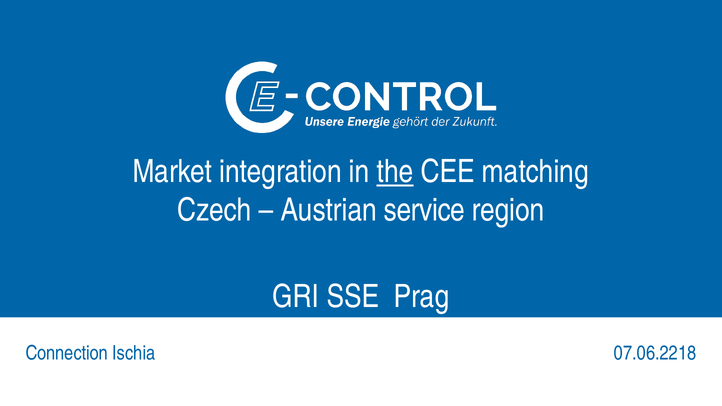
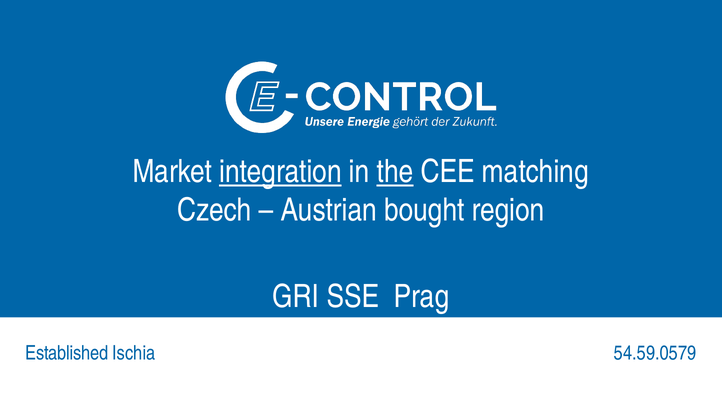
integration underline: none -> present (280, 172)
service: service -> bought (424, 210)
07.06.2218: 07.06.2218 -> 54.59.0579 (655, 353)
Connection: Connection -> Established (67, 353)
